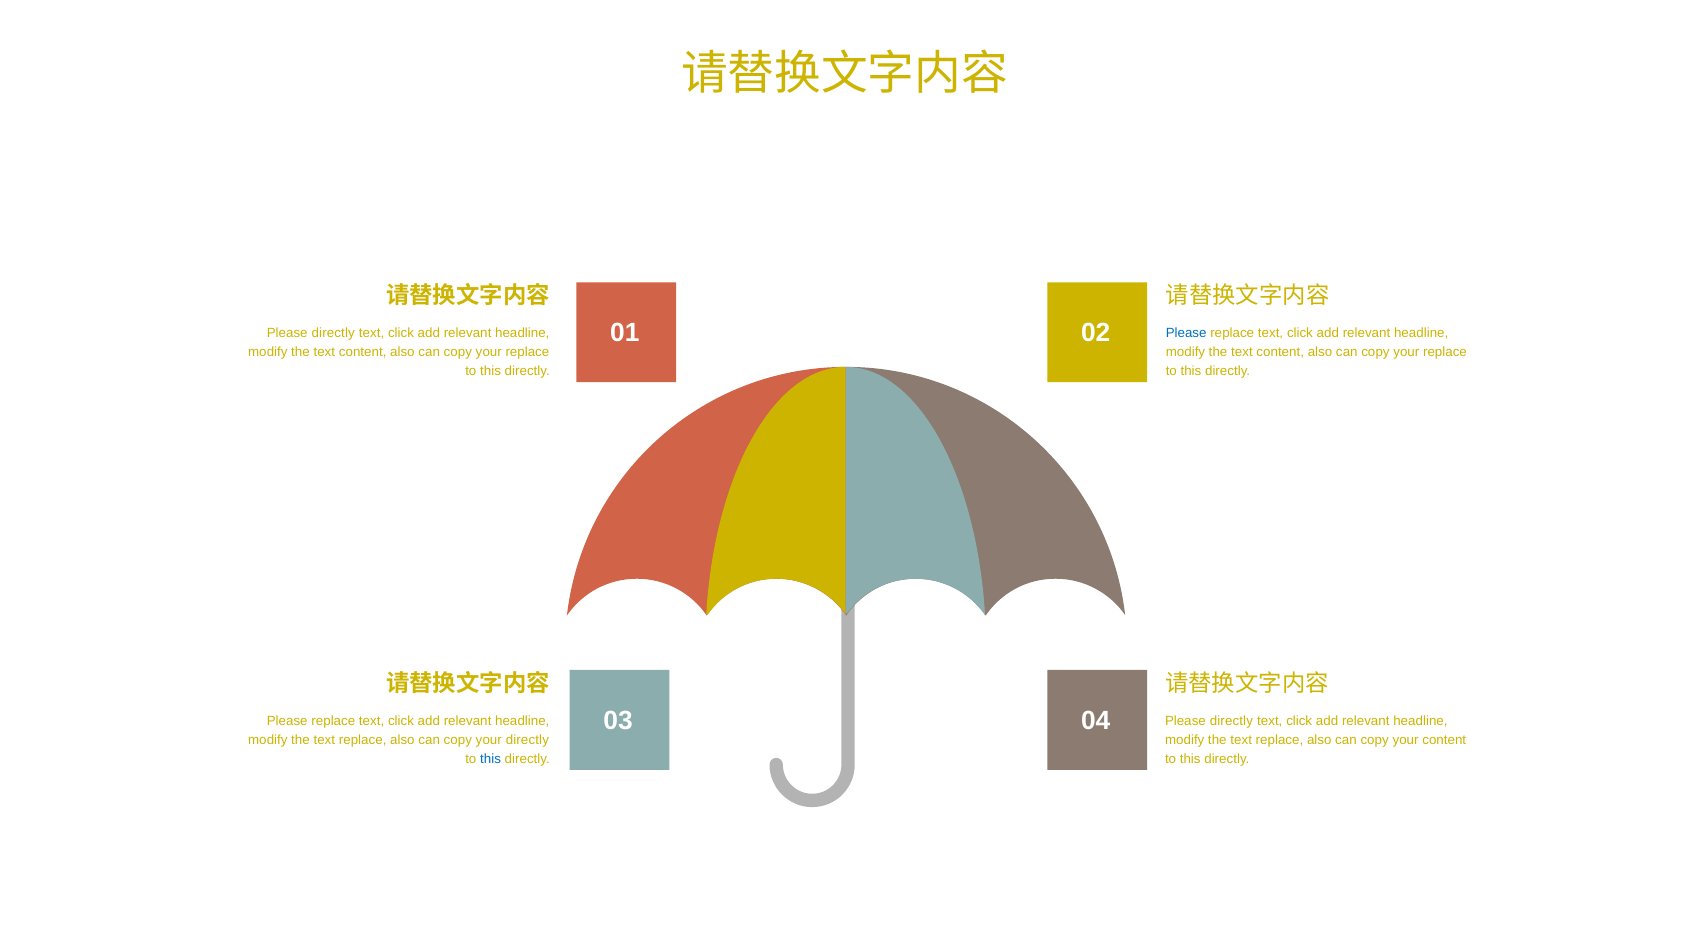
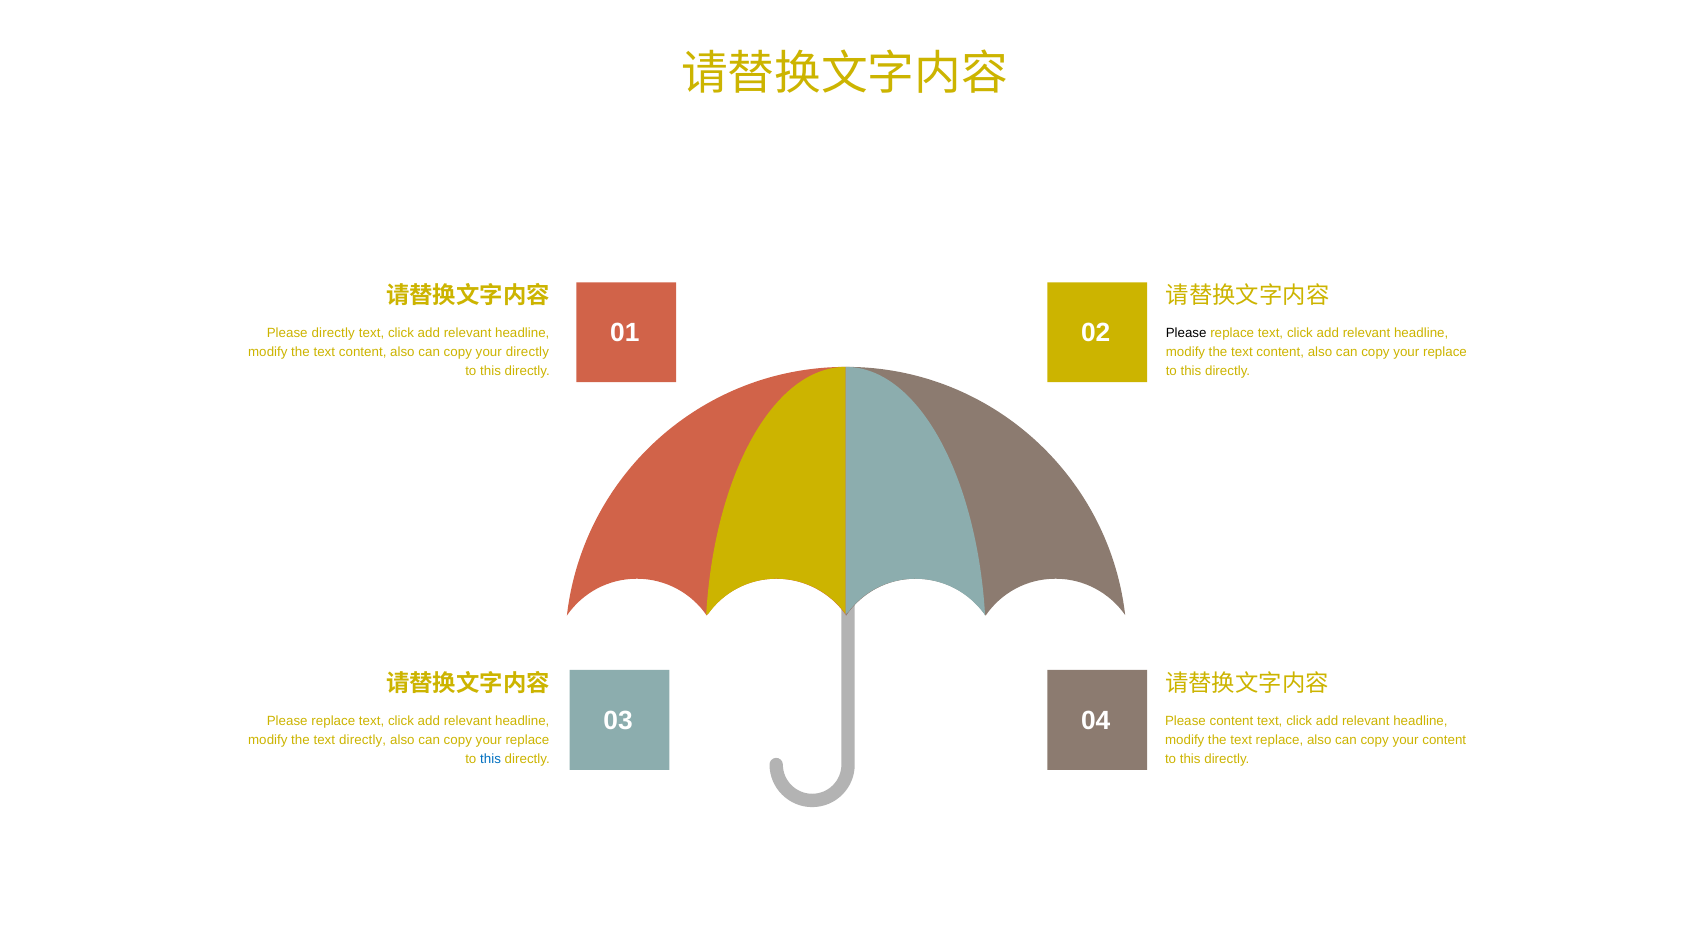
Please colour: blue -> black (1186, 333)
replace: replace -> directly (527, 352)
directly: directly -> content (1231, 721)
replace: replace -> directly (363, 740)
directly: directly -> replace (527, 740)
